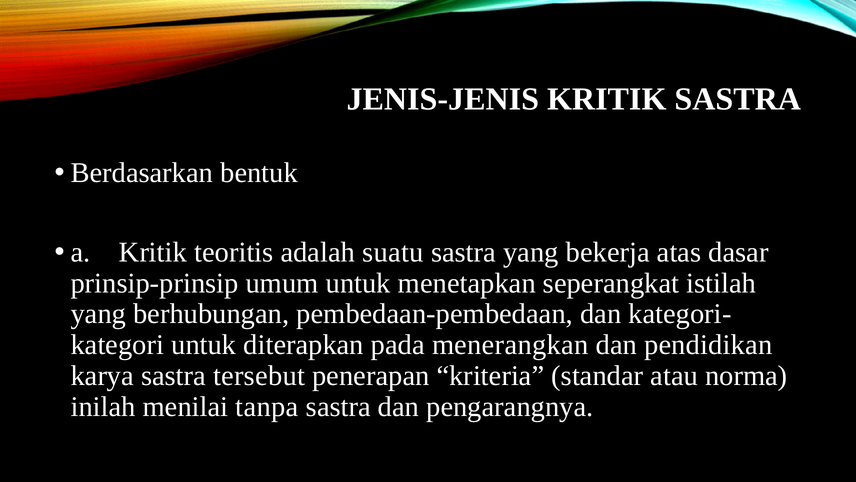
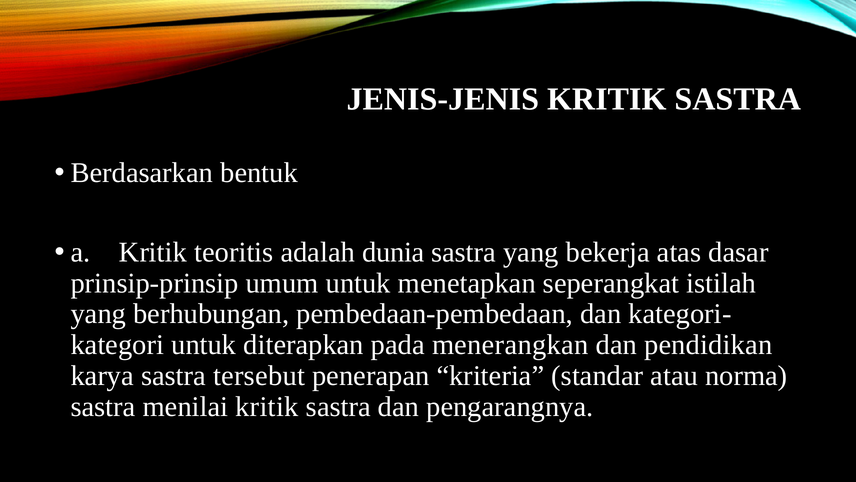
suatu: suatu -> dunia (393, 252)
inilah: inilah -> sastra (103, 406)
menilai tanpa: tanpa -> kritik (267, 406)
